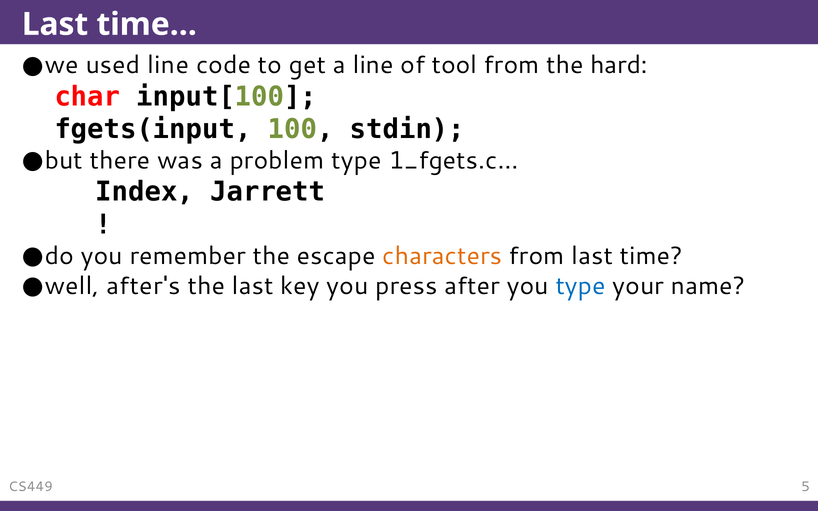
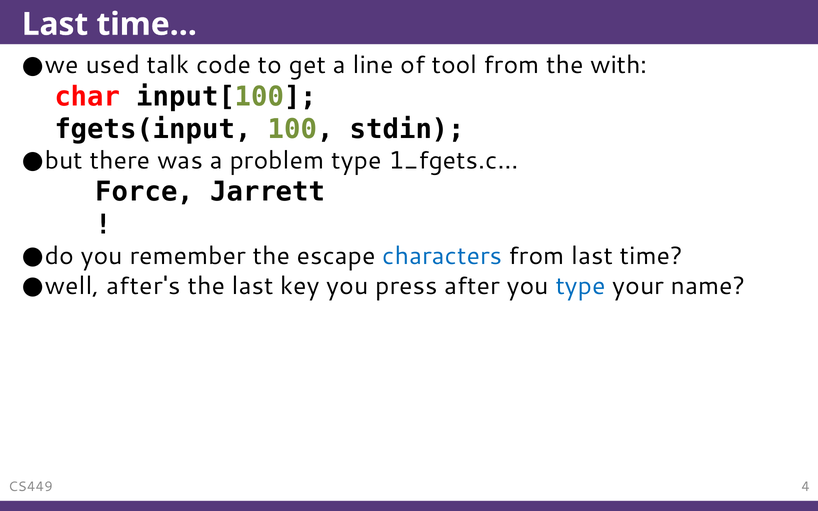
used line: line -> talk (168, 65)
hard: hard -> with (619, 65)
Index: Index -> Force (145, 192)
characters colour: orange -> blue (442, 256)
5: 5 -> 4 (806, 487)
